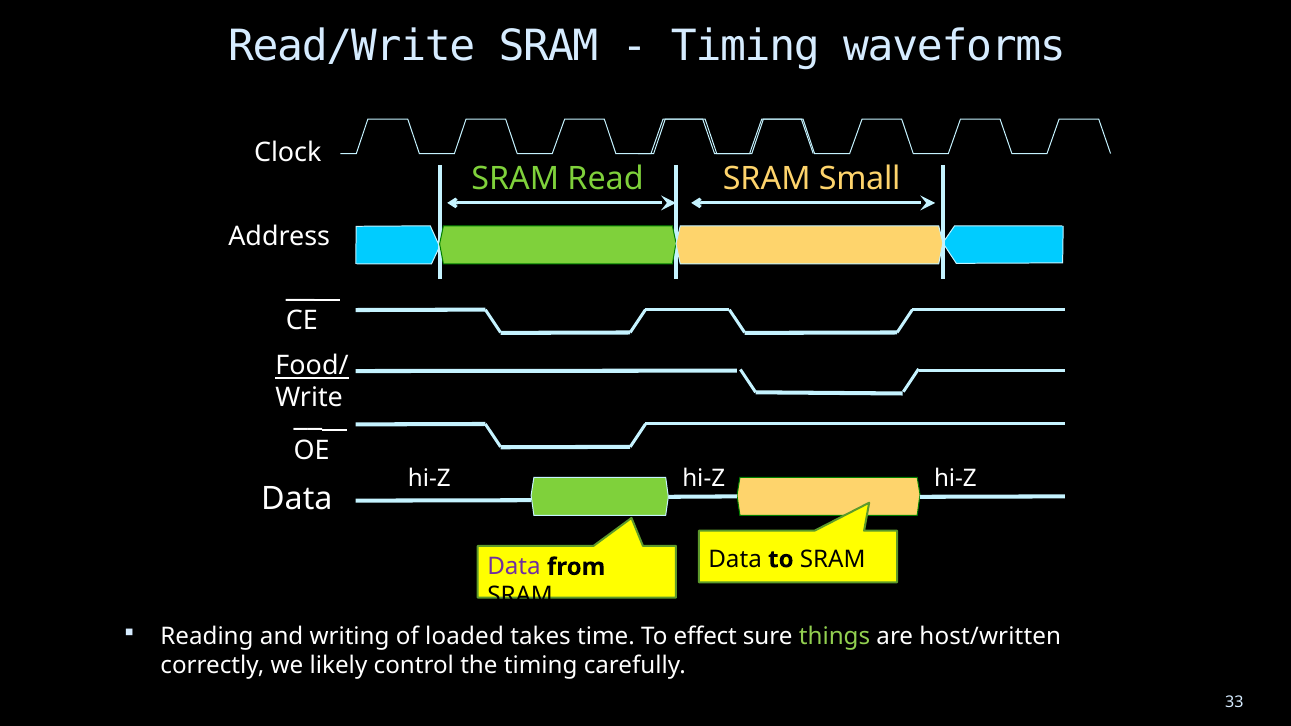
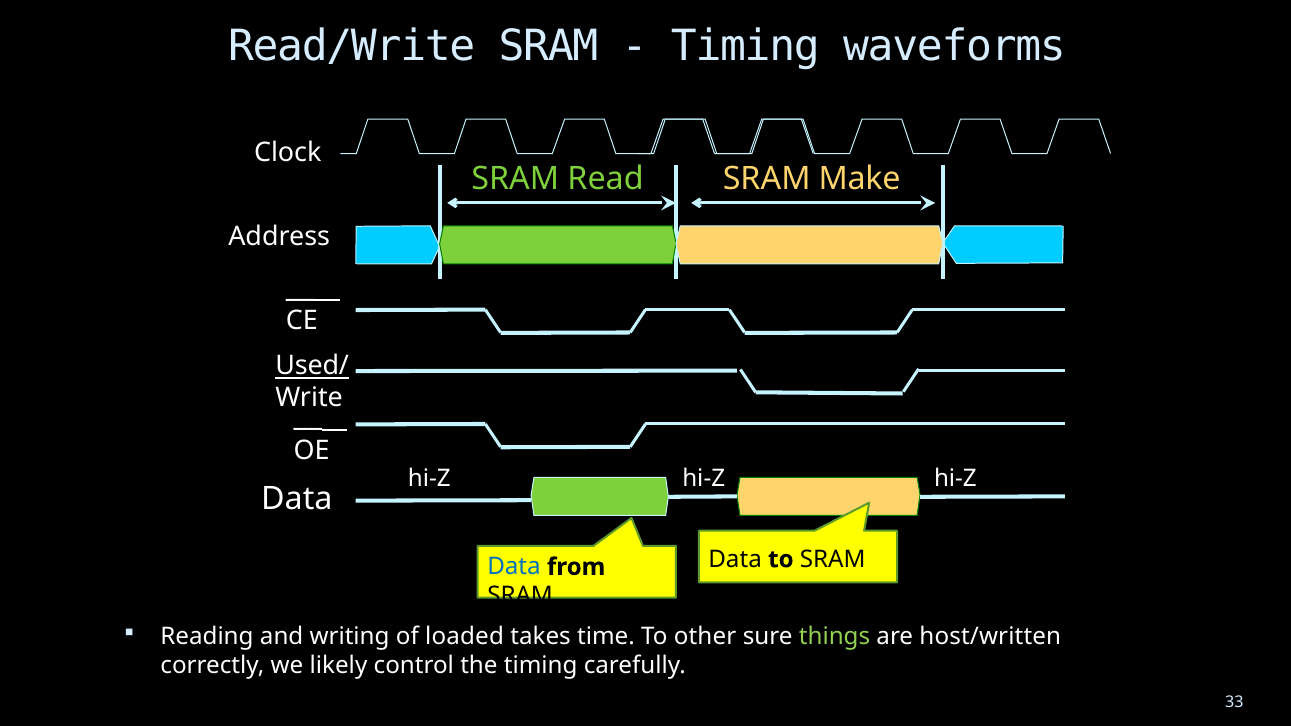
Small: Small -> Make (860, 179)
Food/: Food/ -> Used/ (312, 366)
Data colour: purple -> blue (514, 567)
effect: effect -> other (705, 637)
